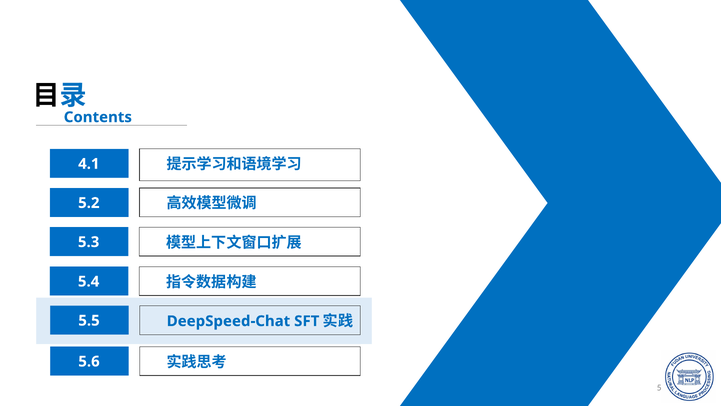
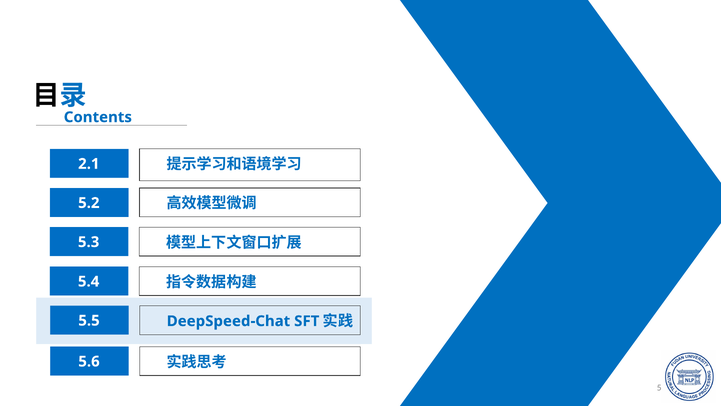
4.1: 4.1 -> 2.1 (89, 164)
